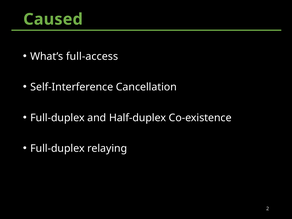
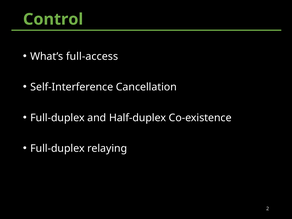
Caused: Caused -> Control (53, 19)
